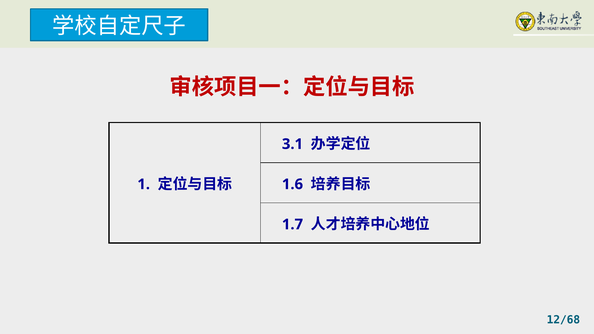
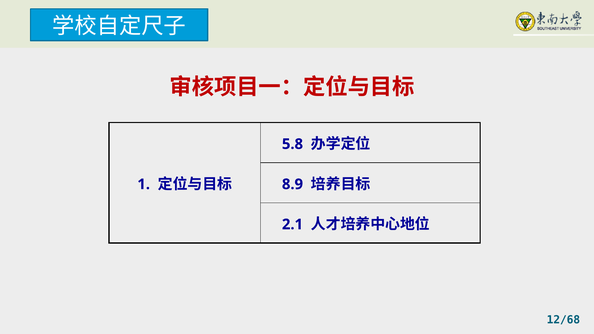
3.1: 3.1 -> 5.8 (292, 144)
1.6: 1.6 -> 8.9 (292, 184)
1.7: 1.7 -> 2.1 (292, 224)
